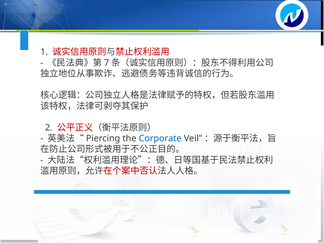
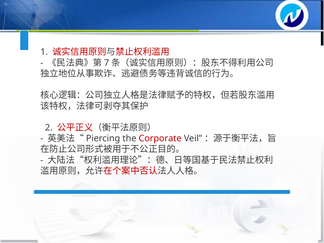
Corporate colour: blue -> red (160, 138)
